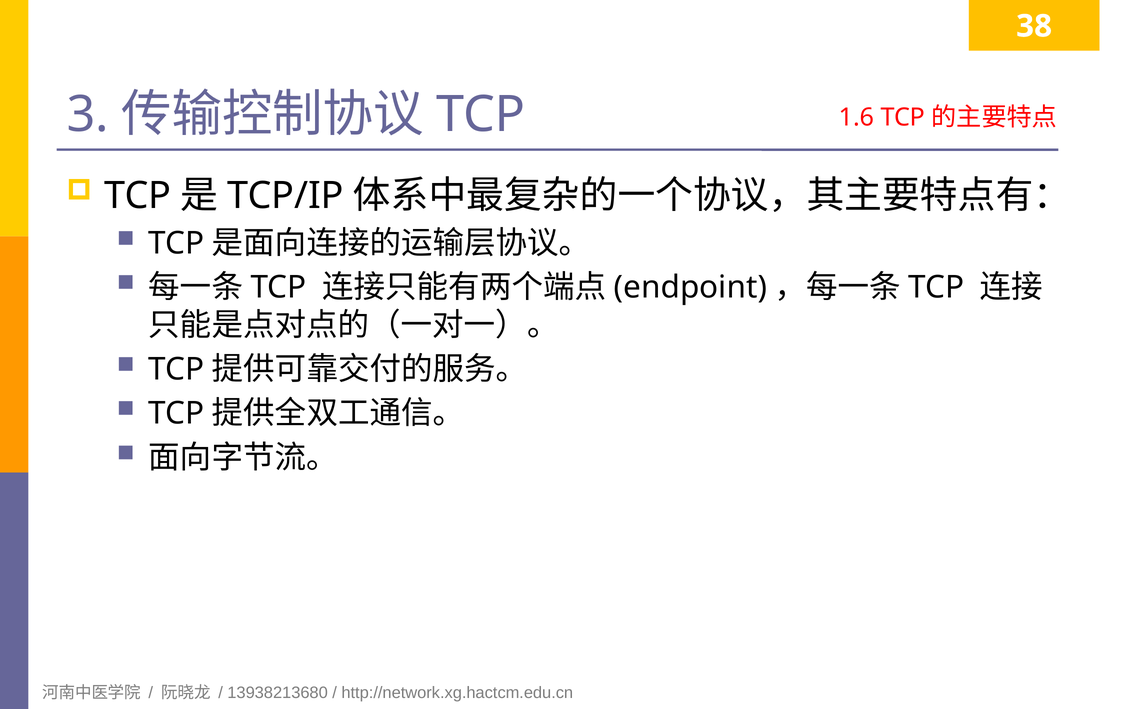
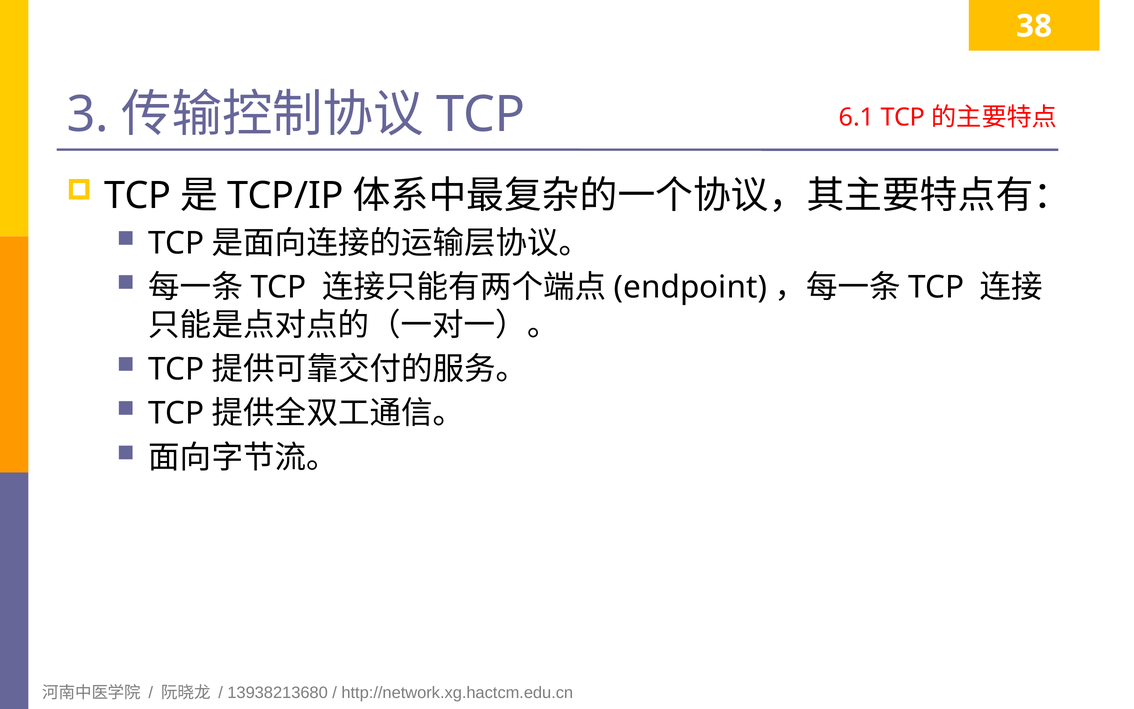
1.6: 1.6 -> 6.1 (856, 117)
